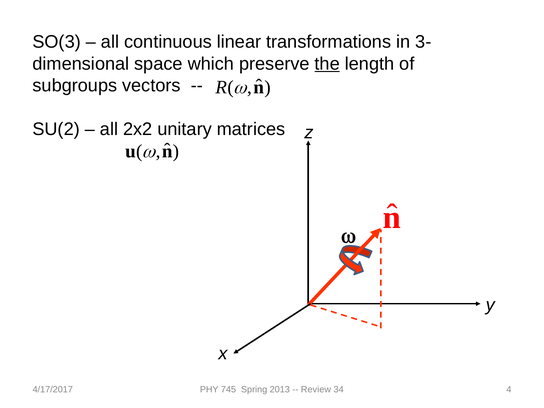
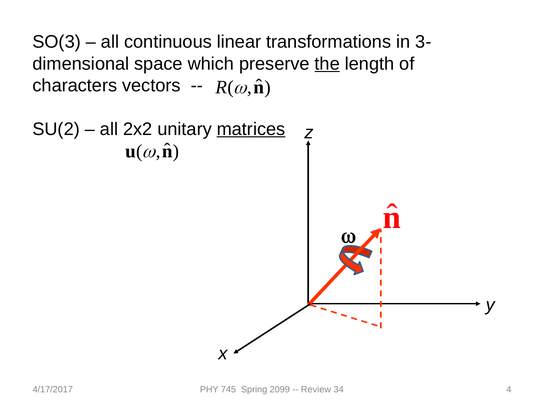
subgroups: subgroups -> characters (75, 86)
matrices underline: none -> present (251, 129)
2013: 2013 -> 2099 (280, 390)
